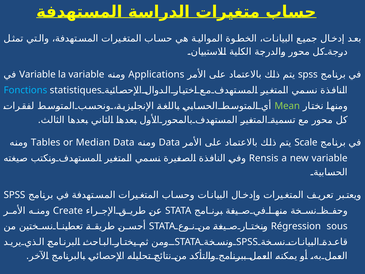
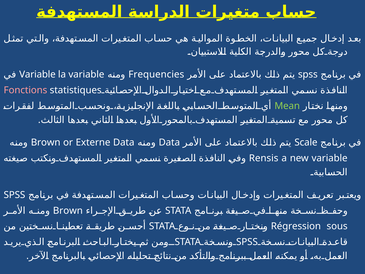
Applications: Applications -> Frequencies (156, 74)
Fonctions colour: light blue -> pink (25, 90)
Tables: Tables -> Brown (46, 142)
Median: Median -> Externe (93, 142)
Create: Create -> Brown (68, 210)
